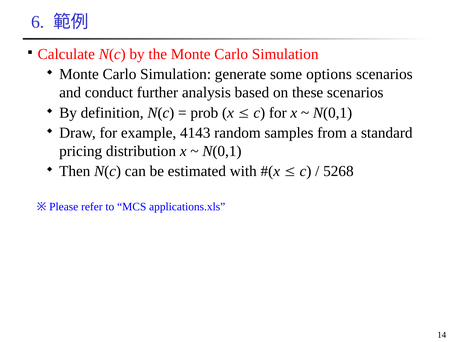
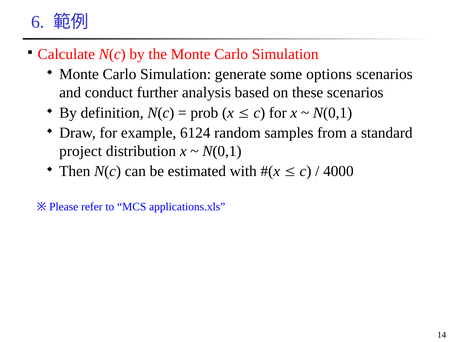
4143: 4143 -> 6124 (195, 133)
pricing: pricing -> project (81, 151)
5268: 5268 -> 4000 (338, 171)
